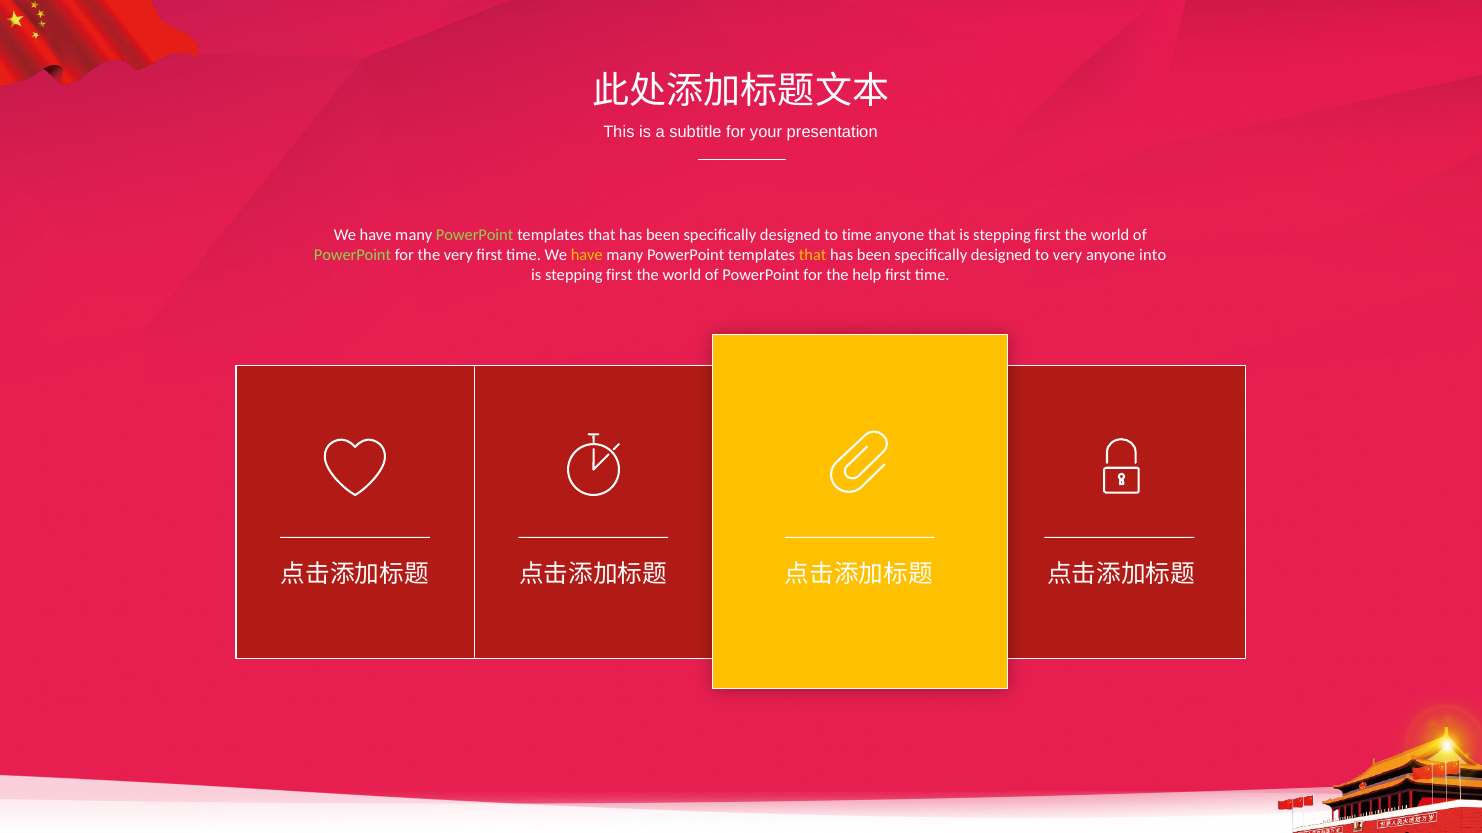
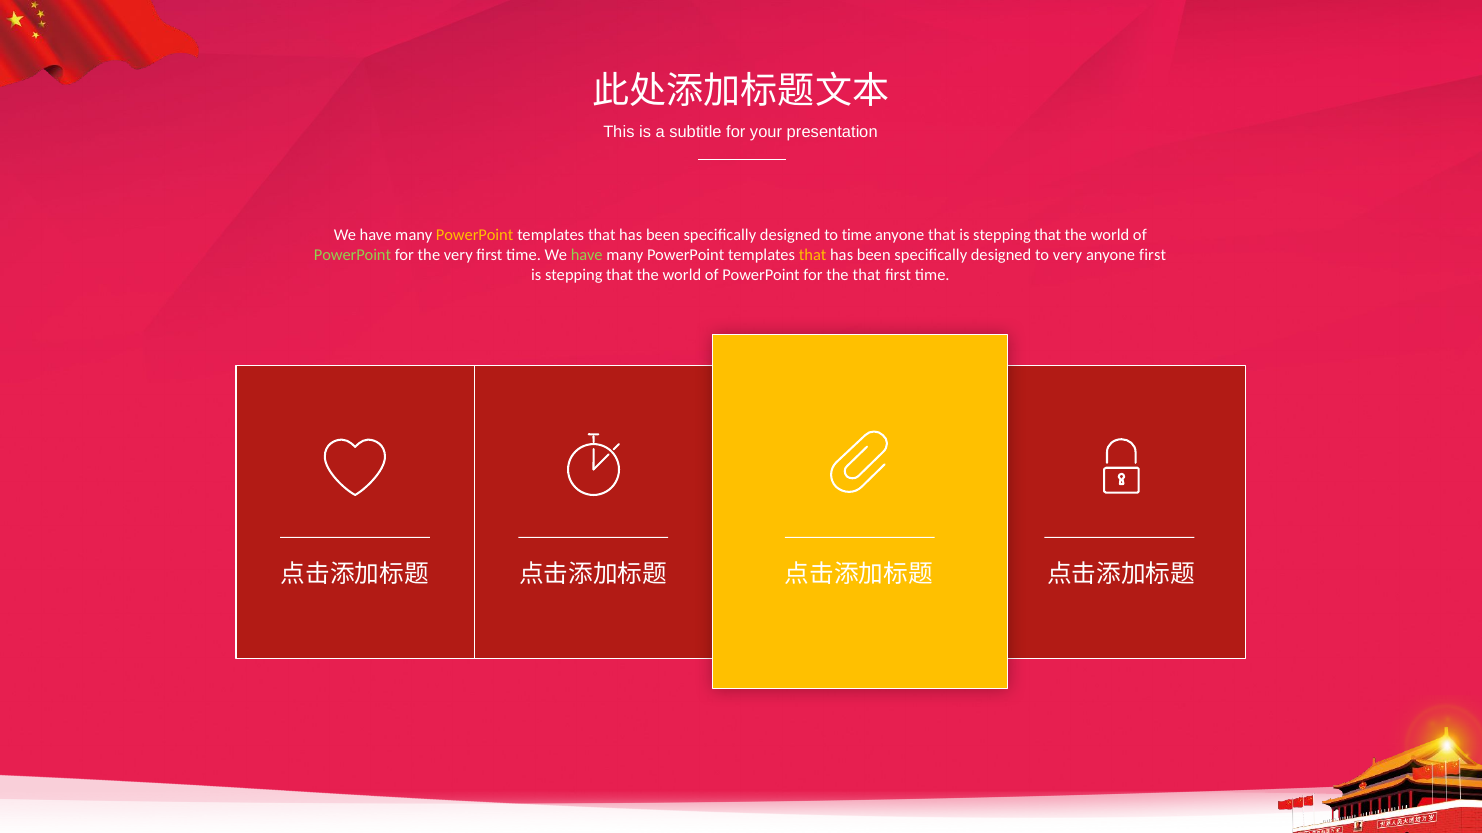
PowerPoint colour: light green -> yellow (475, 235)
that is stepping first: first -> that (1048, 235)
have colour: yellow -> light green (587, 255)
anyone into: into -> first (1153, 255)
first: first -> that (620, 275)
the help: help -> that (867, 275)
